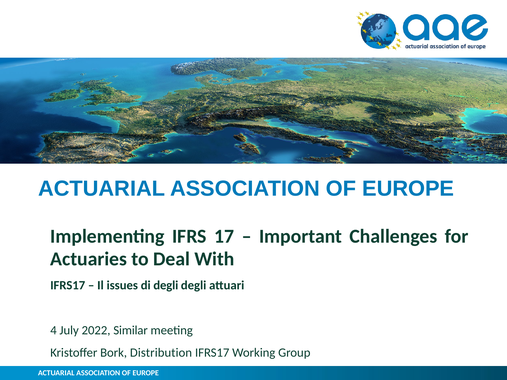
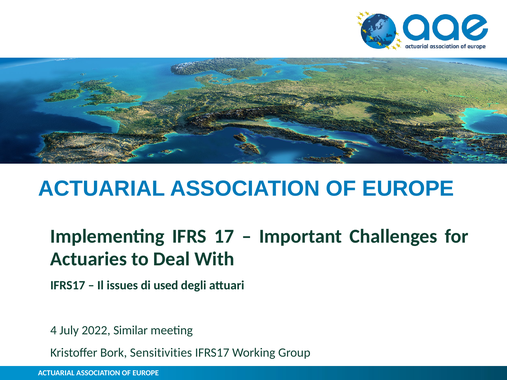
di degli: degli -> used (166, 285)
Distribution: Distribution -> Sensitivities (161, 353)
